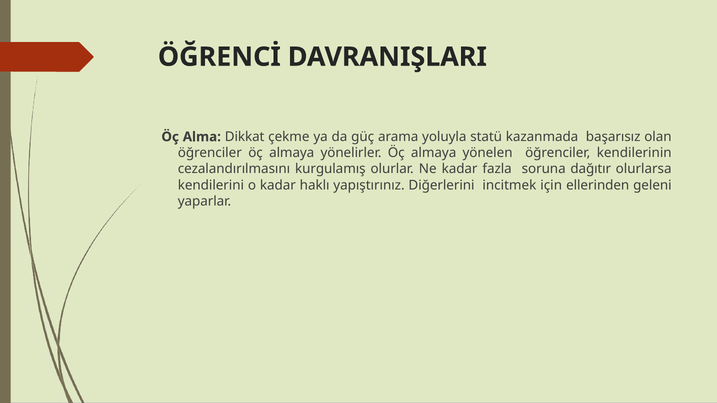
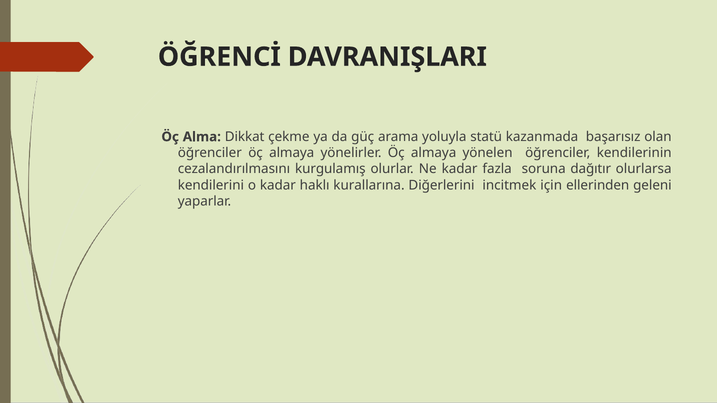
yapıştırınız: yapıştırınız -> kurallarına (369, 185)
